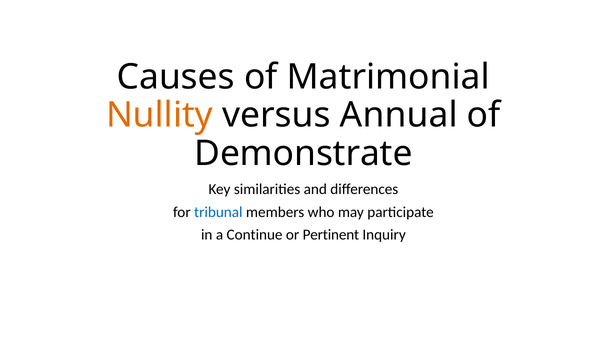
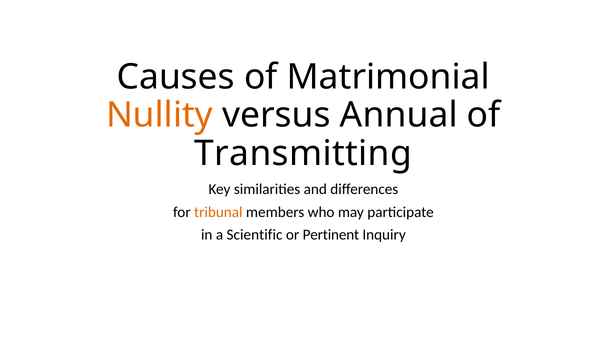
Demonstrate: Demonstrate -> Transmitting (303, 154)
tribunal colour: blue -> orange (218, 212)
Continue: Continue -> Scientific (255, 235)
